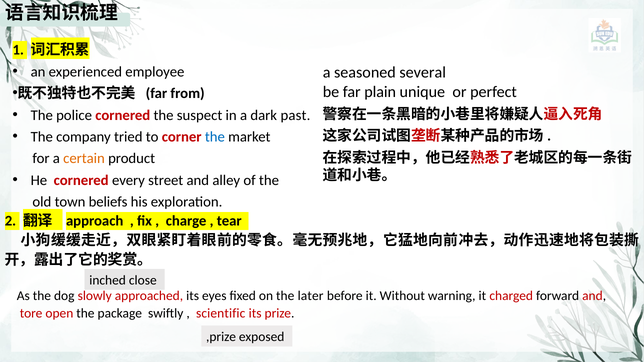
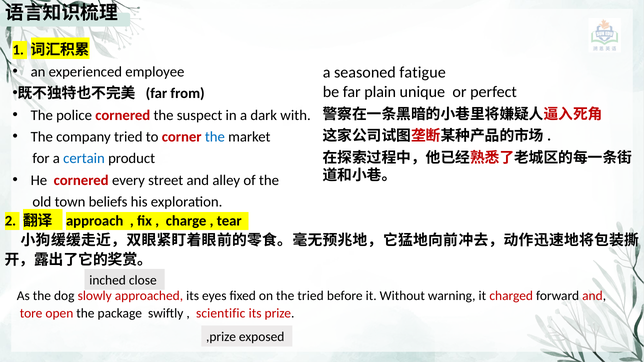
several: several -> fatigue (423, 73)
past: past -> with (296, 115)
certain colour: orange -> blue (84, 159)
the later: later -> tried (311, 296)
